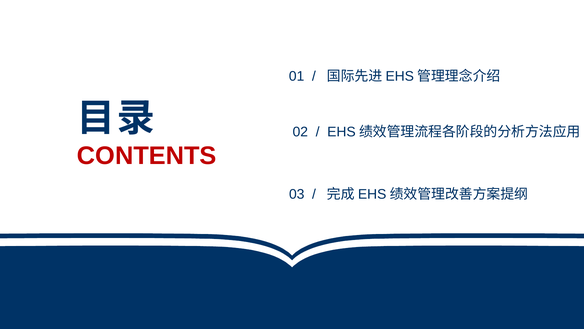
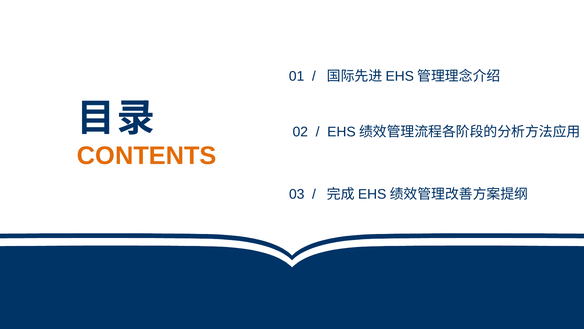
CONTENTS colour: red -> orange (147, 155)
